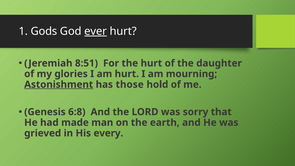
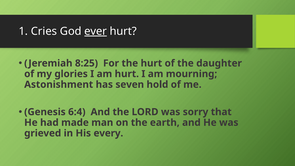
Gods: Gods -> Cries (44, 31)
8:51: 8:51 -> 8:25 (86, 63)
Astonishment underline: present -> none (59, 84)
those: those -> seven (130, 84)
6:8: 6:8 -> 6:4 (77, 112)
